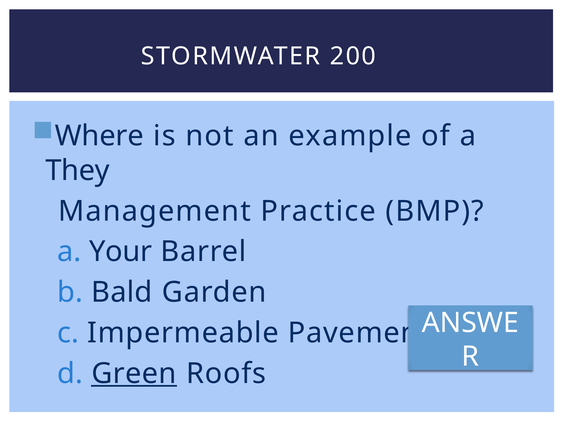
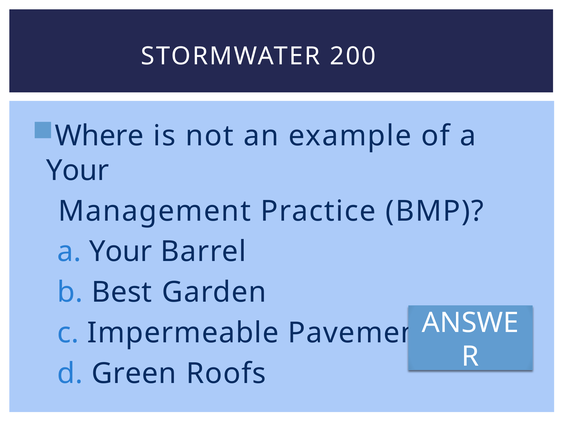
They: They -> Your (78, 171)
Bald: Bald -> Best (122, 292)
Green underline: present -> none (134, 373)
